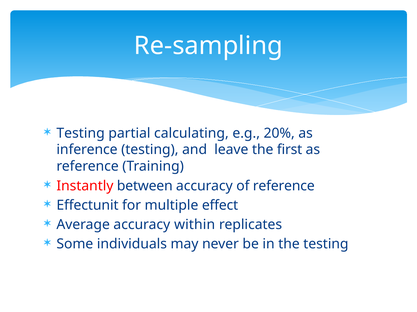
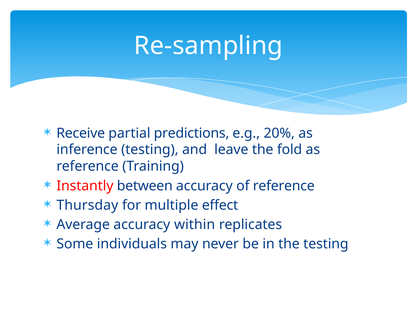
Testing: Testing -> Receive (81, 133)
calculating: calculating -> predictions (192, 133)
first: first -> fold (290, 150)
Effectunit: Effectunit -> Thursday (87, 206)
